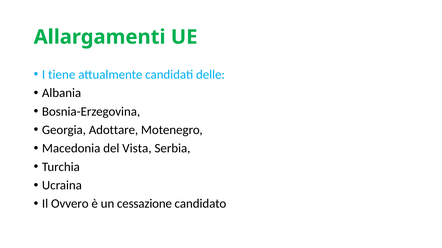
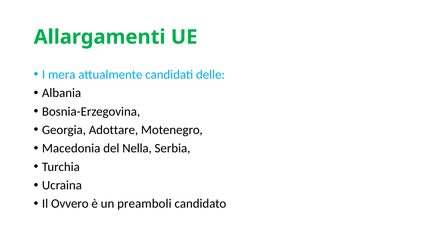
tiene: tiene -> mera (62, 75)
Vista: Vista -> Nella (137, 149)
cessazione: cessazione -> preamboli (144, 204)
